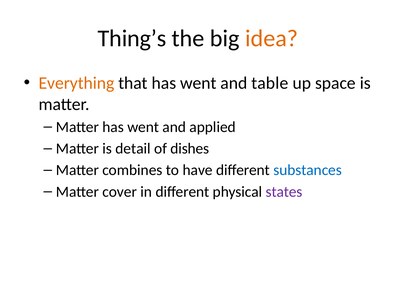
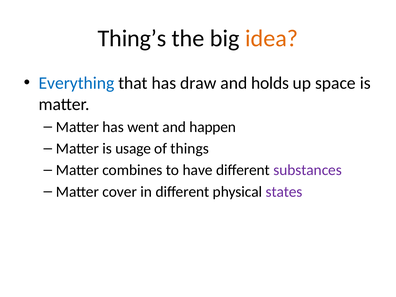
Everything colour: orange -> blue (76, 83)
that has went: went -> draw (198, 83)
table: table -> holds (270, 83)
applied: applied -> happen (213, 127)
detail: detail -> usage (133, 149)
dishes: dishes -> things (190, 149)
substances colour: blue -> purple (308, 170)
